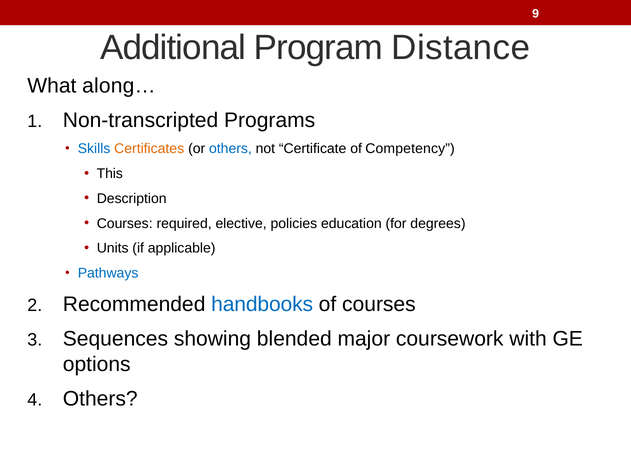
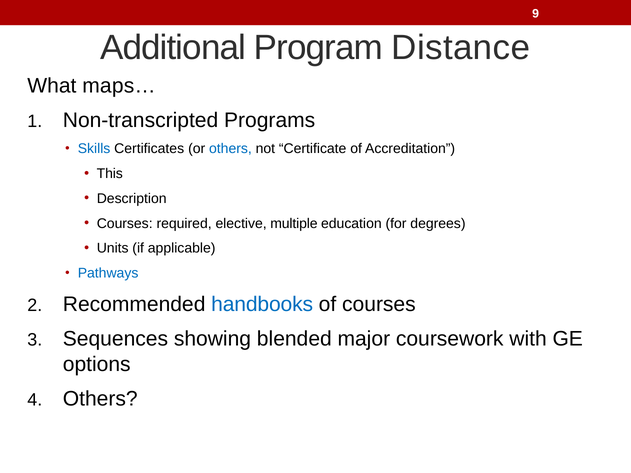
along…: along… -> maps… (119, 86)
Certificates colour: orange -> black (149, 149)
Competency: Competency -> Accreditation (410, 149)
policies: policies -> multiple (294, 224)
